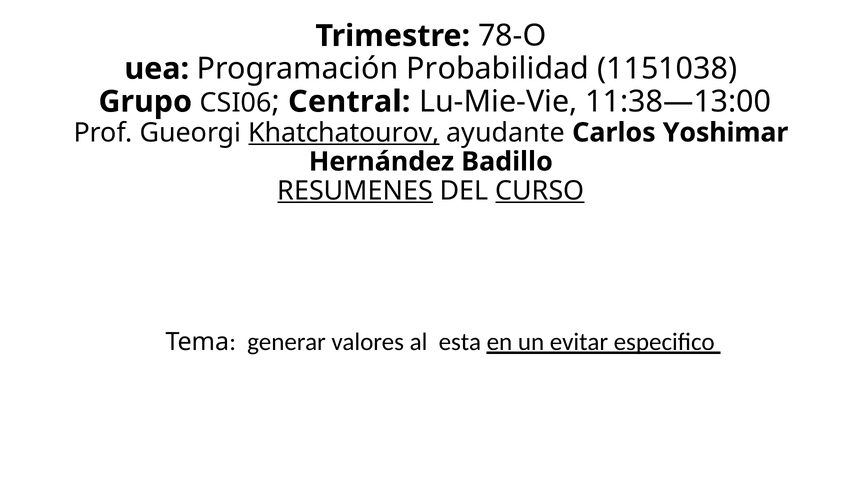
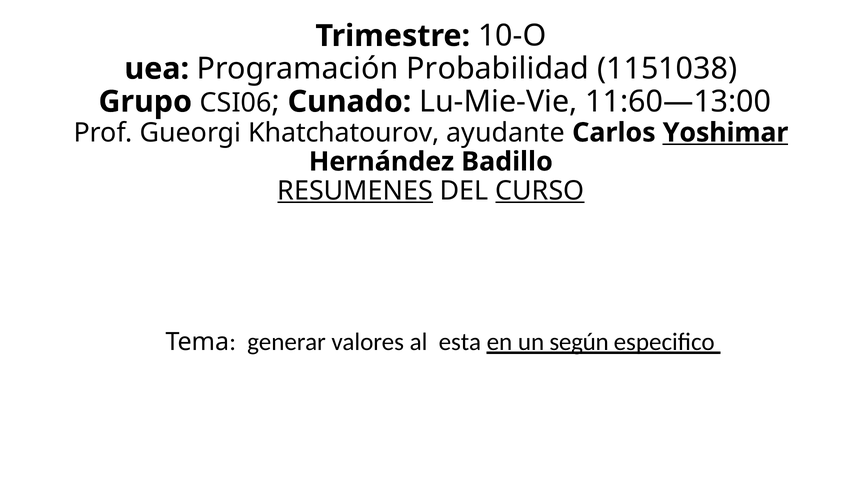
78-O: 78-O -> 10-O (512, 36)
Central: Central -> Cunado (349, 102)
11:38—13:00: 11:38—13:00 -> 11:60—13:00 (678, 102)
Khatchatourov underline: present -> none (344, 133)
Yoshimar underline: none -> present (726, 133)
evitar: evitar -> según (579, 342)
